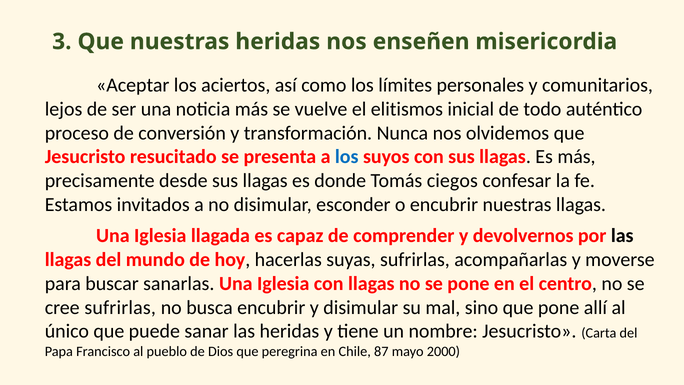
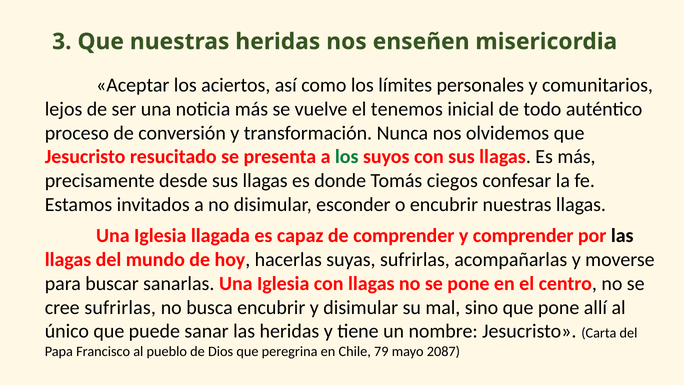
elitismos: elitismos -> tenemos (407, 109)
los colour: blue -> green (347, 157)
y devolvernos: devolvernos -> comprender (523, 236)
87: 87 -> 79 (381, 351)
2000: 2000 -> 2087 (443, 351)
